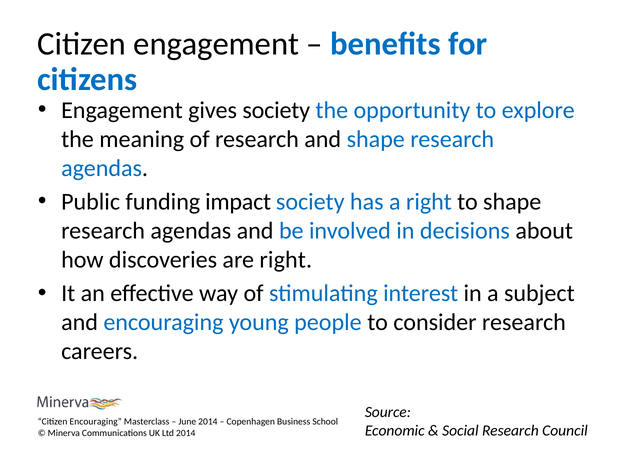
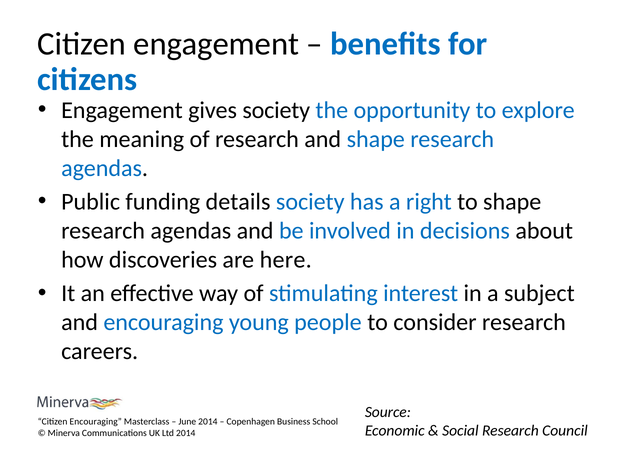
impact: impact -> details (238, 202)
are right: right -> here (286, 260)
